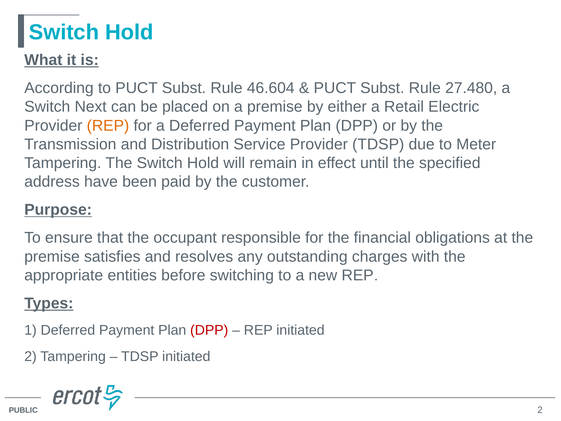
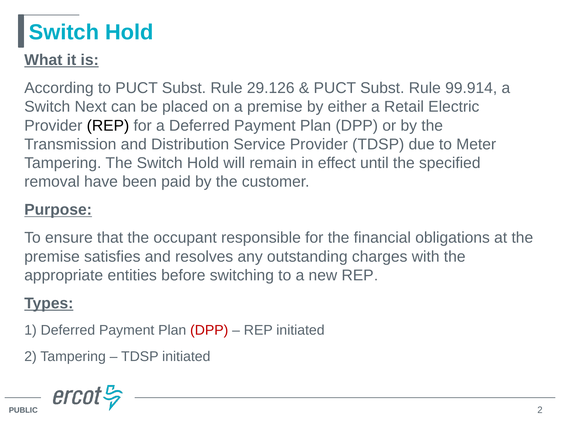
46.604: 46.604 -> 29.126 (271, 88)
27.480: 27.480 -> 99.914 (471, 88)
REP colour: orange -> black (108, 125)
address: address -> removal (52, 182)
